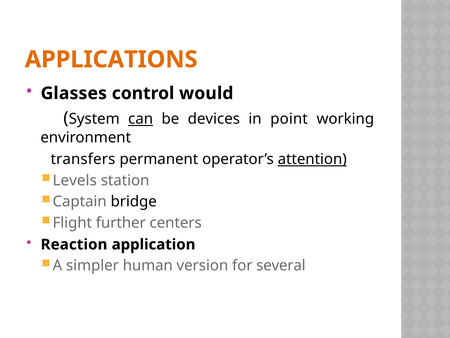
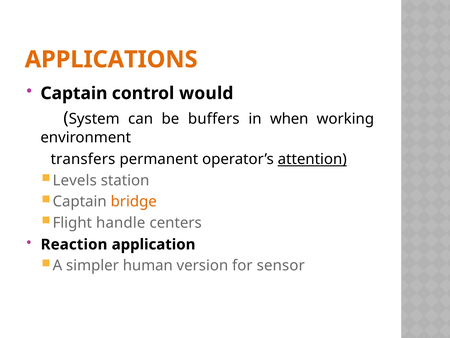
Glasses: Glasses -> Captain (74, 93)
can underline: present -> none (141, 119)
devices: devices -> buffers (214, 119)
point: point -> when (289, 119)
bridge colour: black -> orange (134, 201)
further: further -> handle (121, 222)
several: several -> sensor (281, 265)
